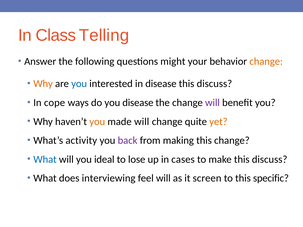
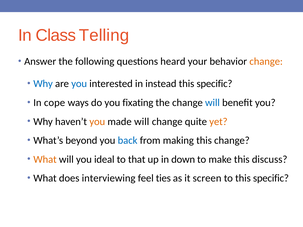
might: might -> heard (173, 62)
Why colour: orange -> blue (43, 84)
in disease: disease -> instead (161, 84)
discuss: discuss -> specific (214, 84)
you disease: disease -> fixating (138, 103)
will colour: purple -> blue (212, 103)
activity: activity -> beyond (81, 141)
back colour: purple -> blue (128, 141)
What colour: blue -> orange (45, 160)
lose: lose -> that (137, 160)
cases: cases -> down (183, 160)
feel will: will -> ties (163, 178)
